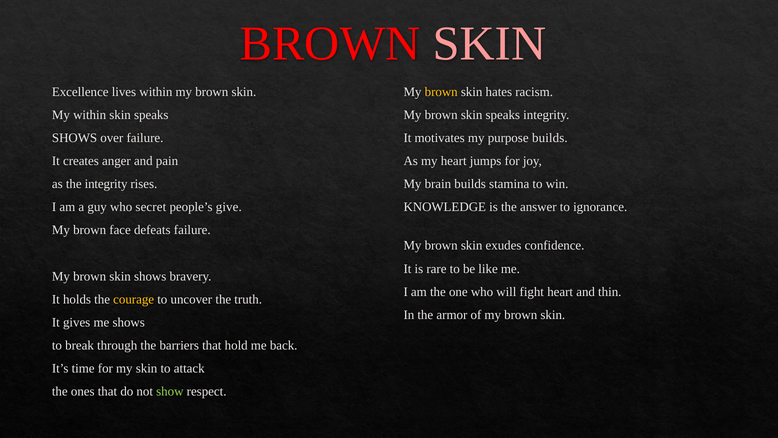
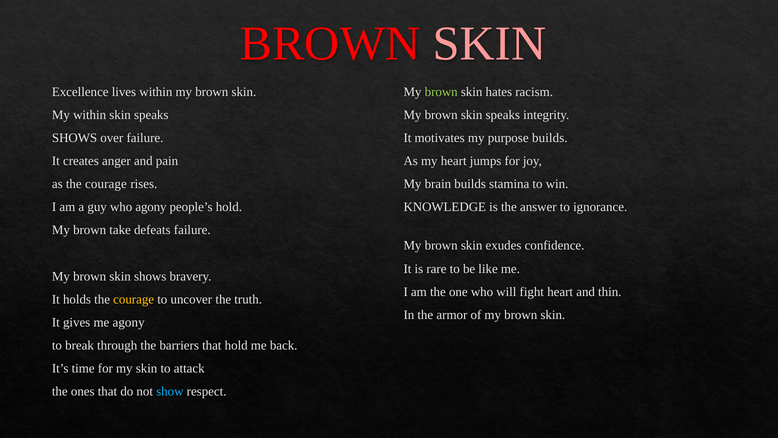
brown colour: yellow -> light green (441, 92)
as the integrity: integrity -> courage (106, 184)
who secret: secret -> agony (151, 207)
people’s give: give -> hold (229, 207)
face: face -> take (120, 230)
me shows: shows -> agony (129, 322)
show colour: light green -> light blue (170, 391)
